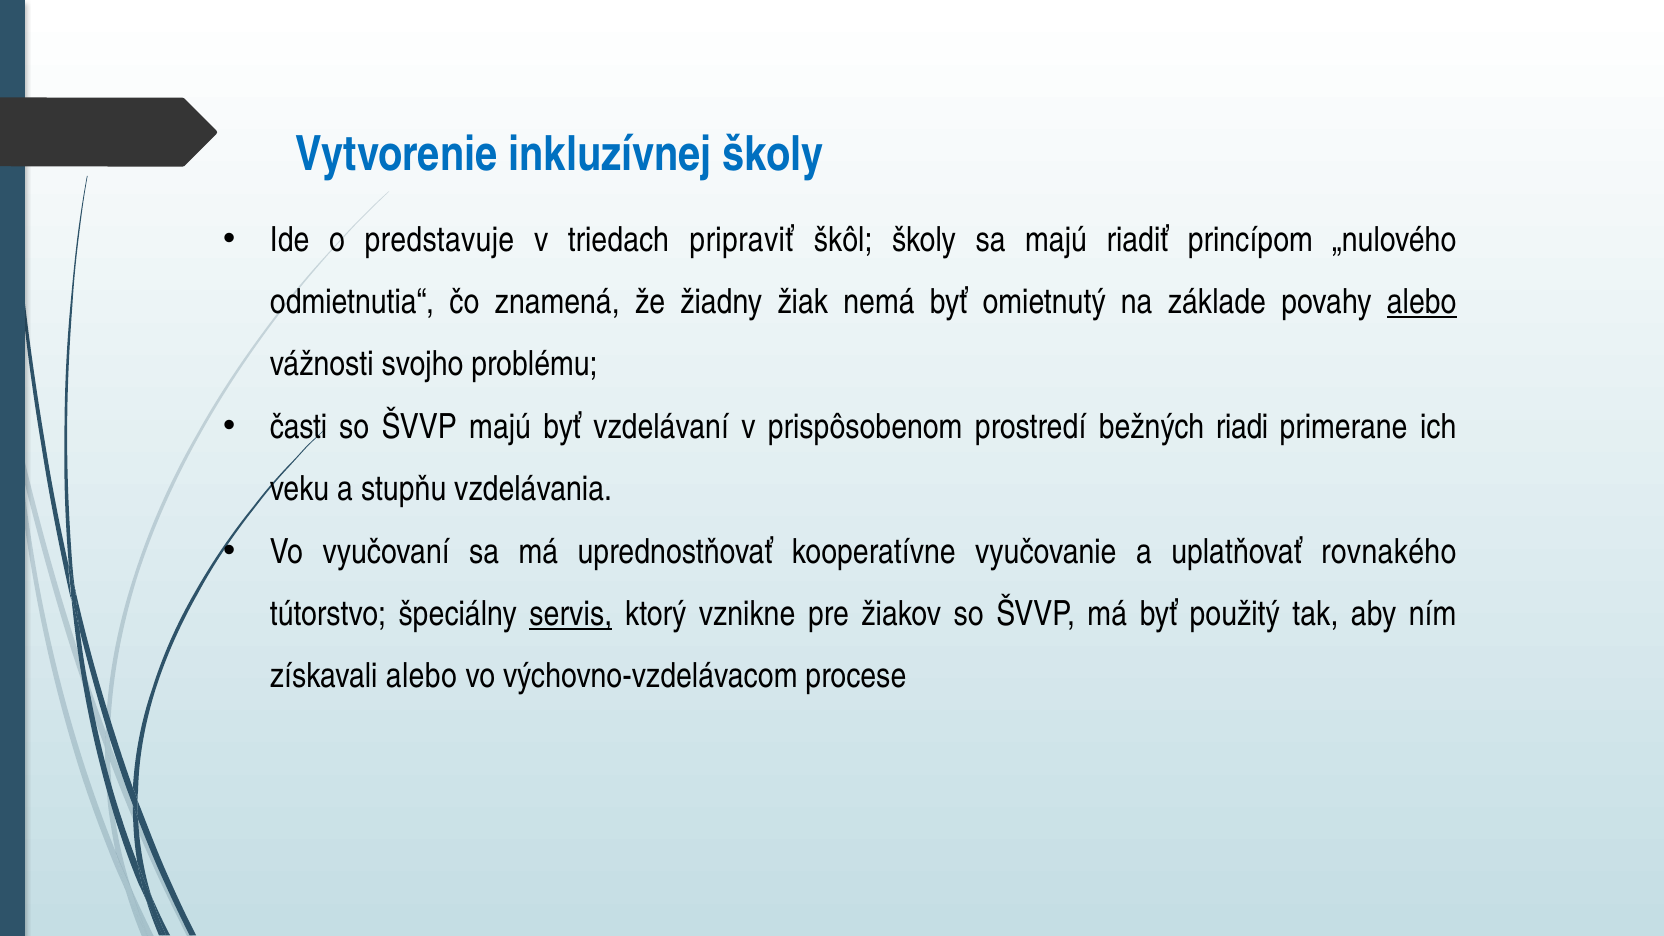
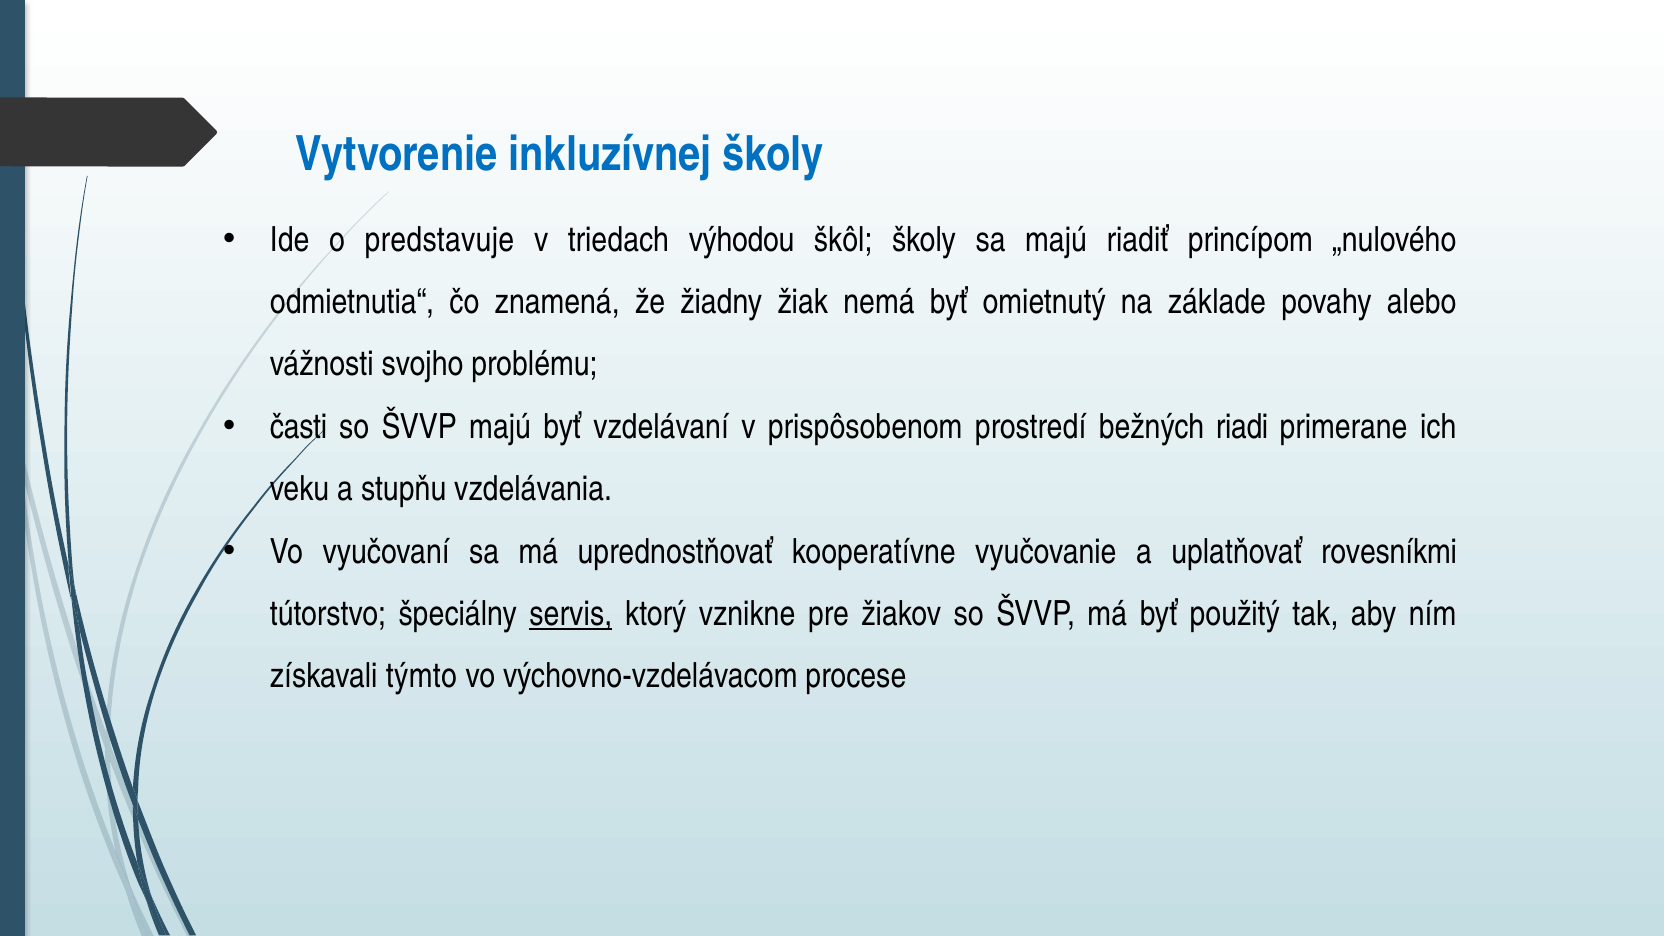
pripraviť: pripraviť -> výhodou (742, 240)
alebo underline: present -> none (1422, 302)
rovnakého: rovnakého -> rovesníkmi (1389, 552)
získavali alebo: alebo -> týmto (421, 676)
